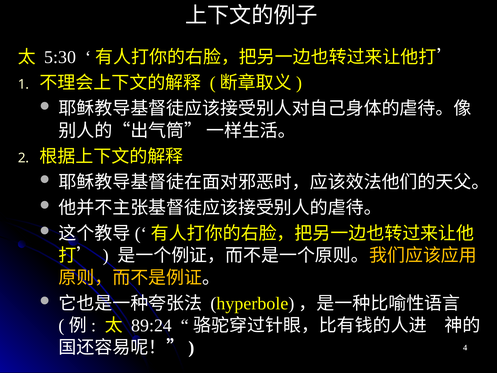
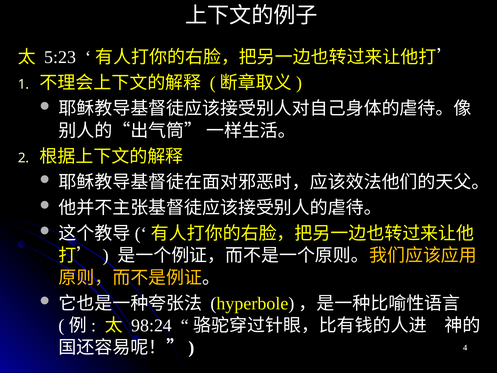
5:30: 5:30 -> 5:23 (60, 57)
89:24: 89:24 -> 98:24 (152, 325)
